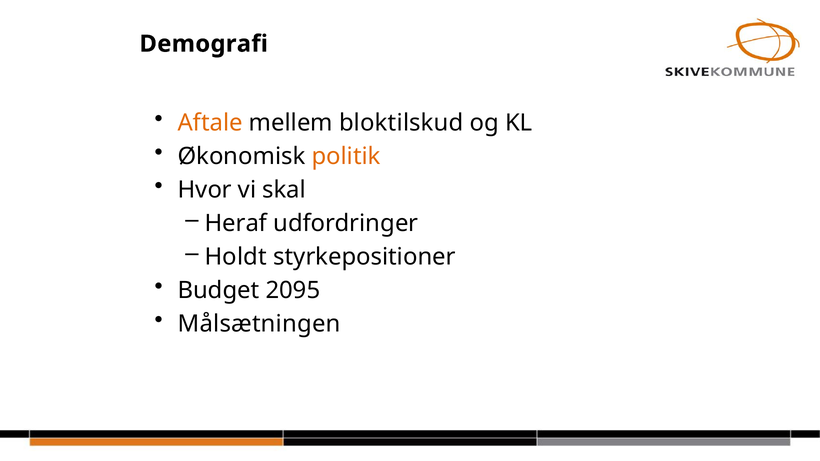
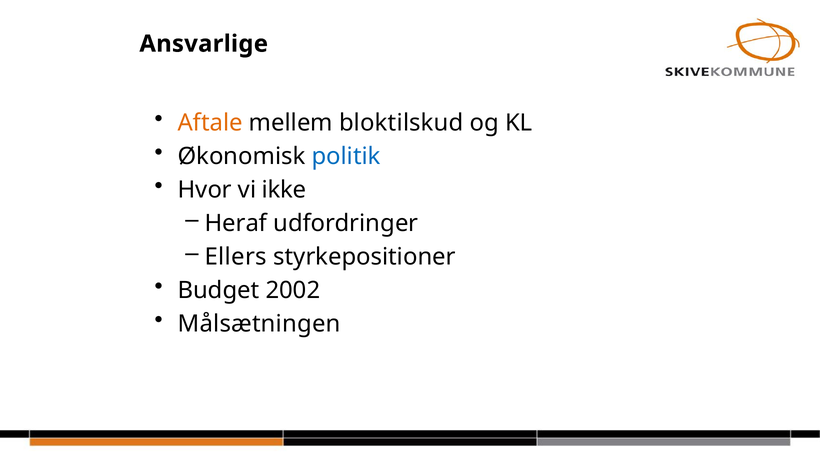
Demografi: Demografi -> Ansvarlige (204, 44)
politik colour: orange -> blue (346, 156)
skal: skal -> ikke (284, 190)
Holdt: Holdt -> Ellers (236, 257)
2095: 2095 -> 2002 (293, 290)
